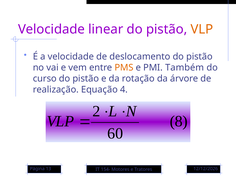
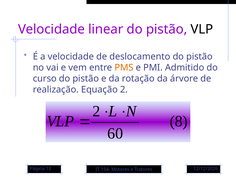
VLP colour: orange -> black (202, 29)
Também: Também -> Admitido (185, 68)
Equação 4: 4 -> 2 (124, 90)
